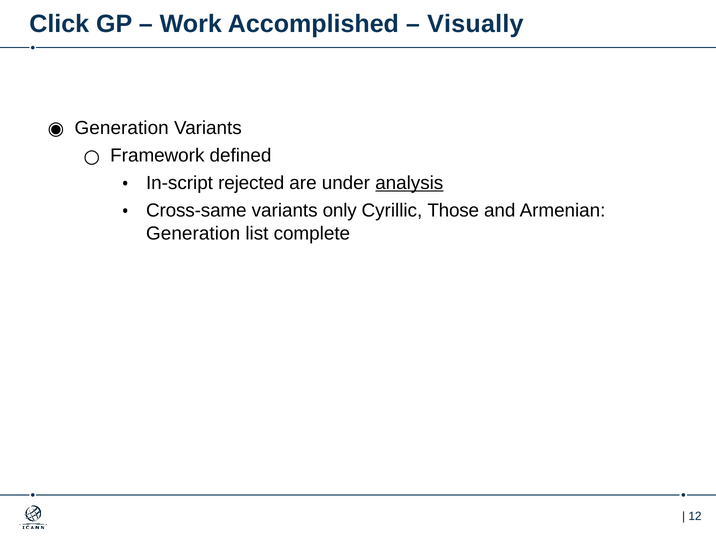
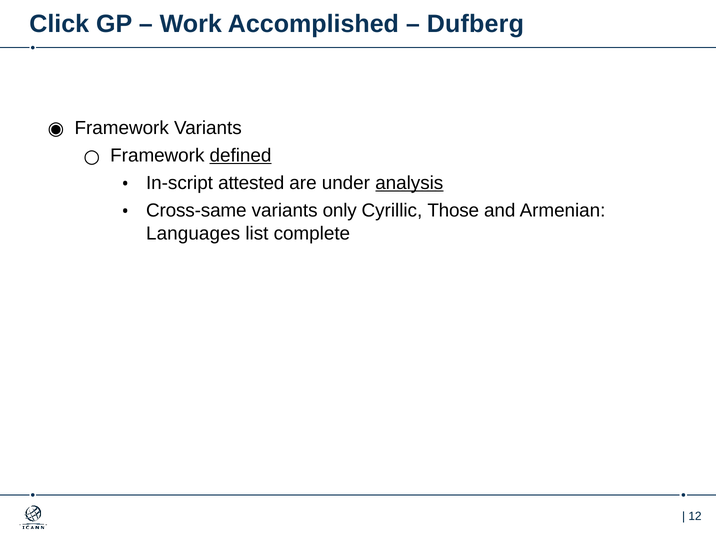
Visually: Visually -> Dufberg (475, 24)
Generation: Generation -> Framework (122, 128)
defined underline: none -> present (241, 155)
rejected: rejected -> attested (251, 183)
Generation: Generation -> Languages (193, 233)
